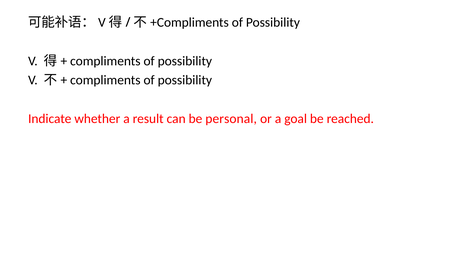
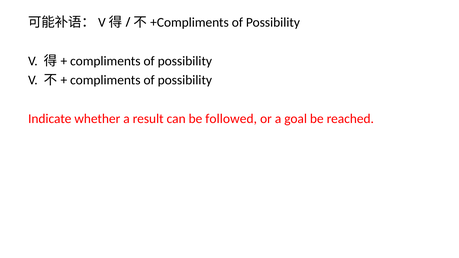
personal: personal -> followed (231, 119)
